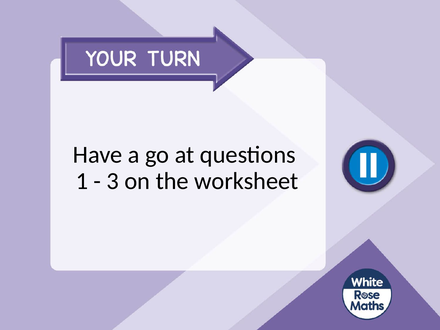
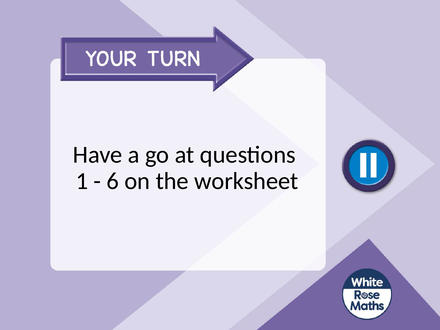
3: 3 -> 6 (113, 181)
